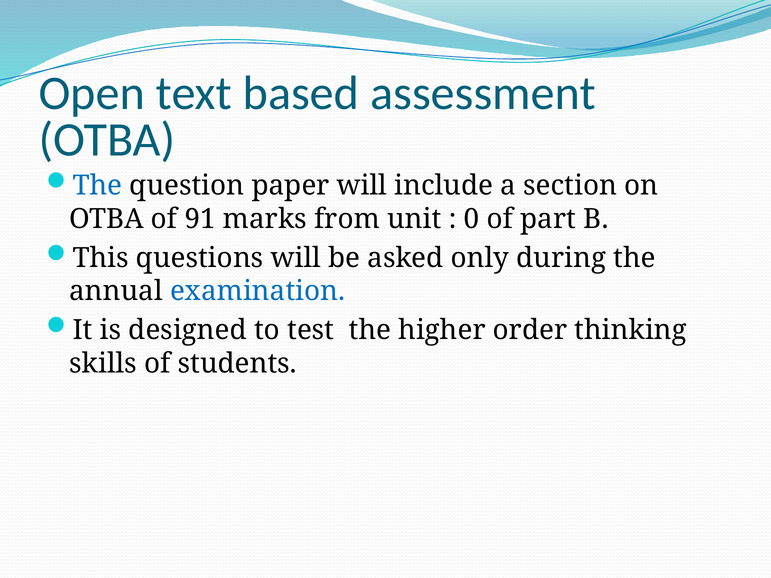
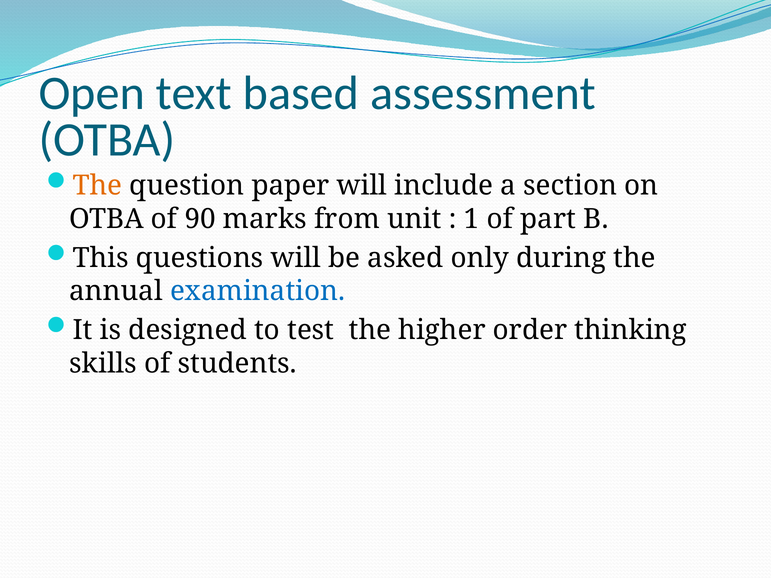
The colour: blue -> orange (97, 186)
91: 91 -> 90 (200, 219)
0: 0 -> 1 (472, 219)
